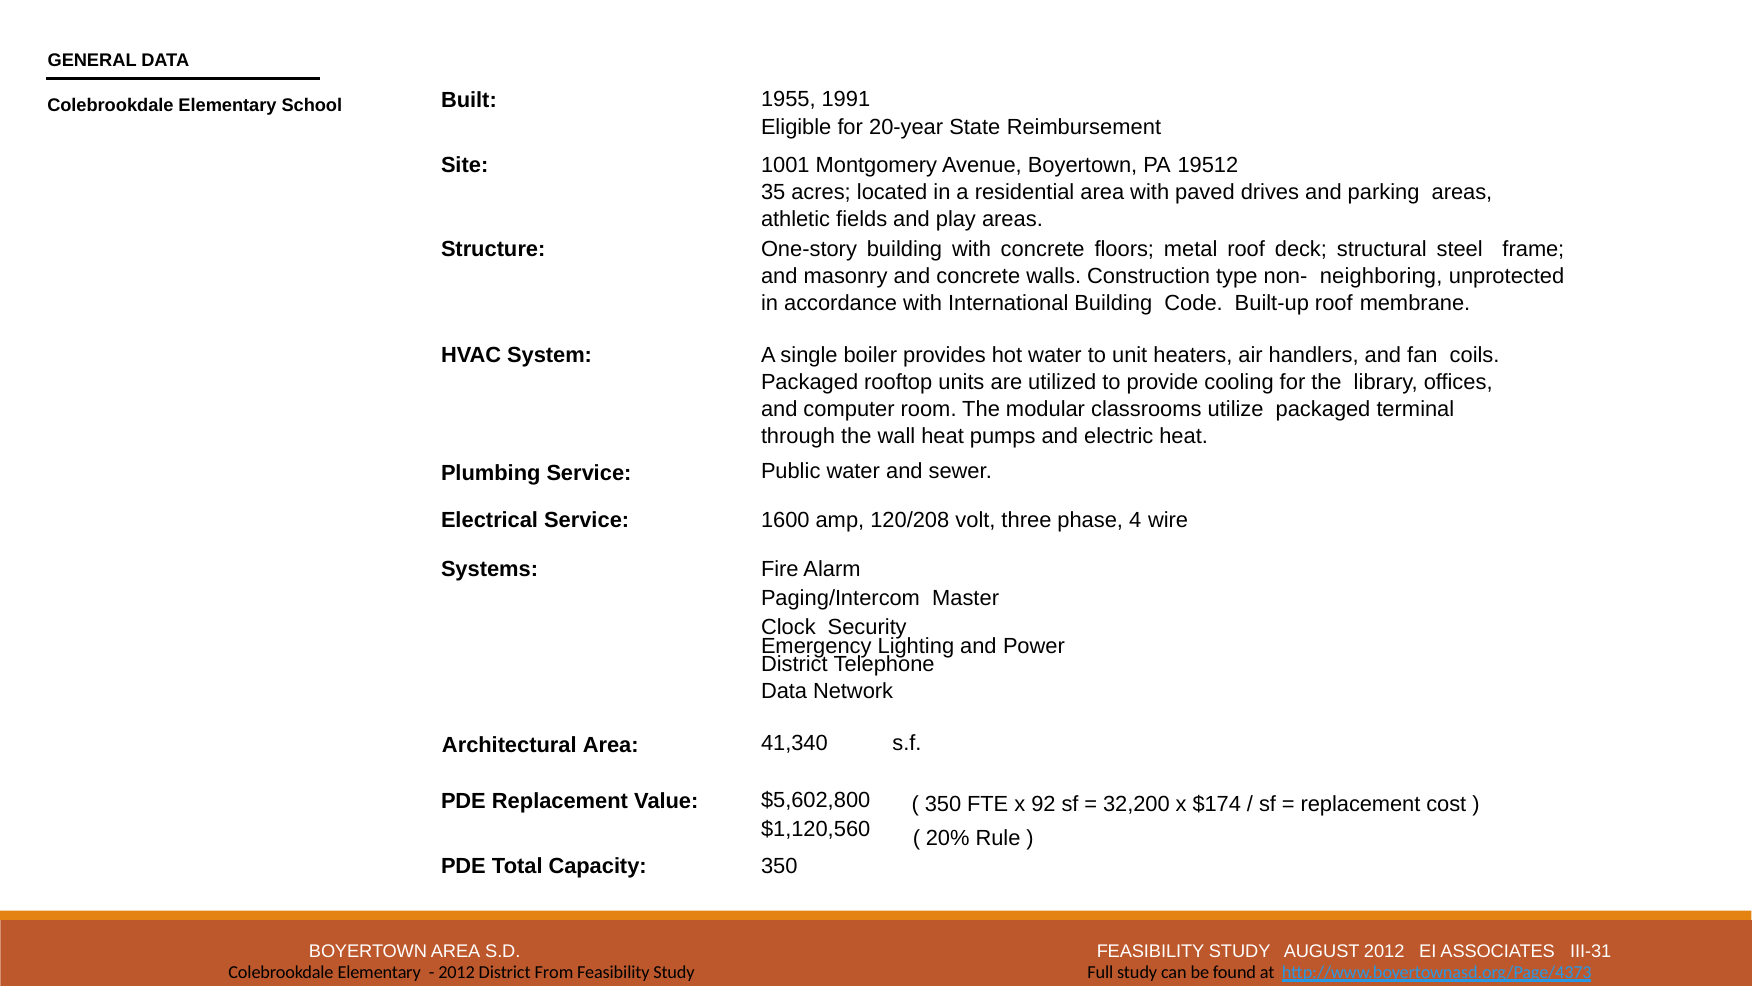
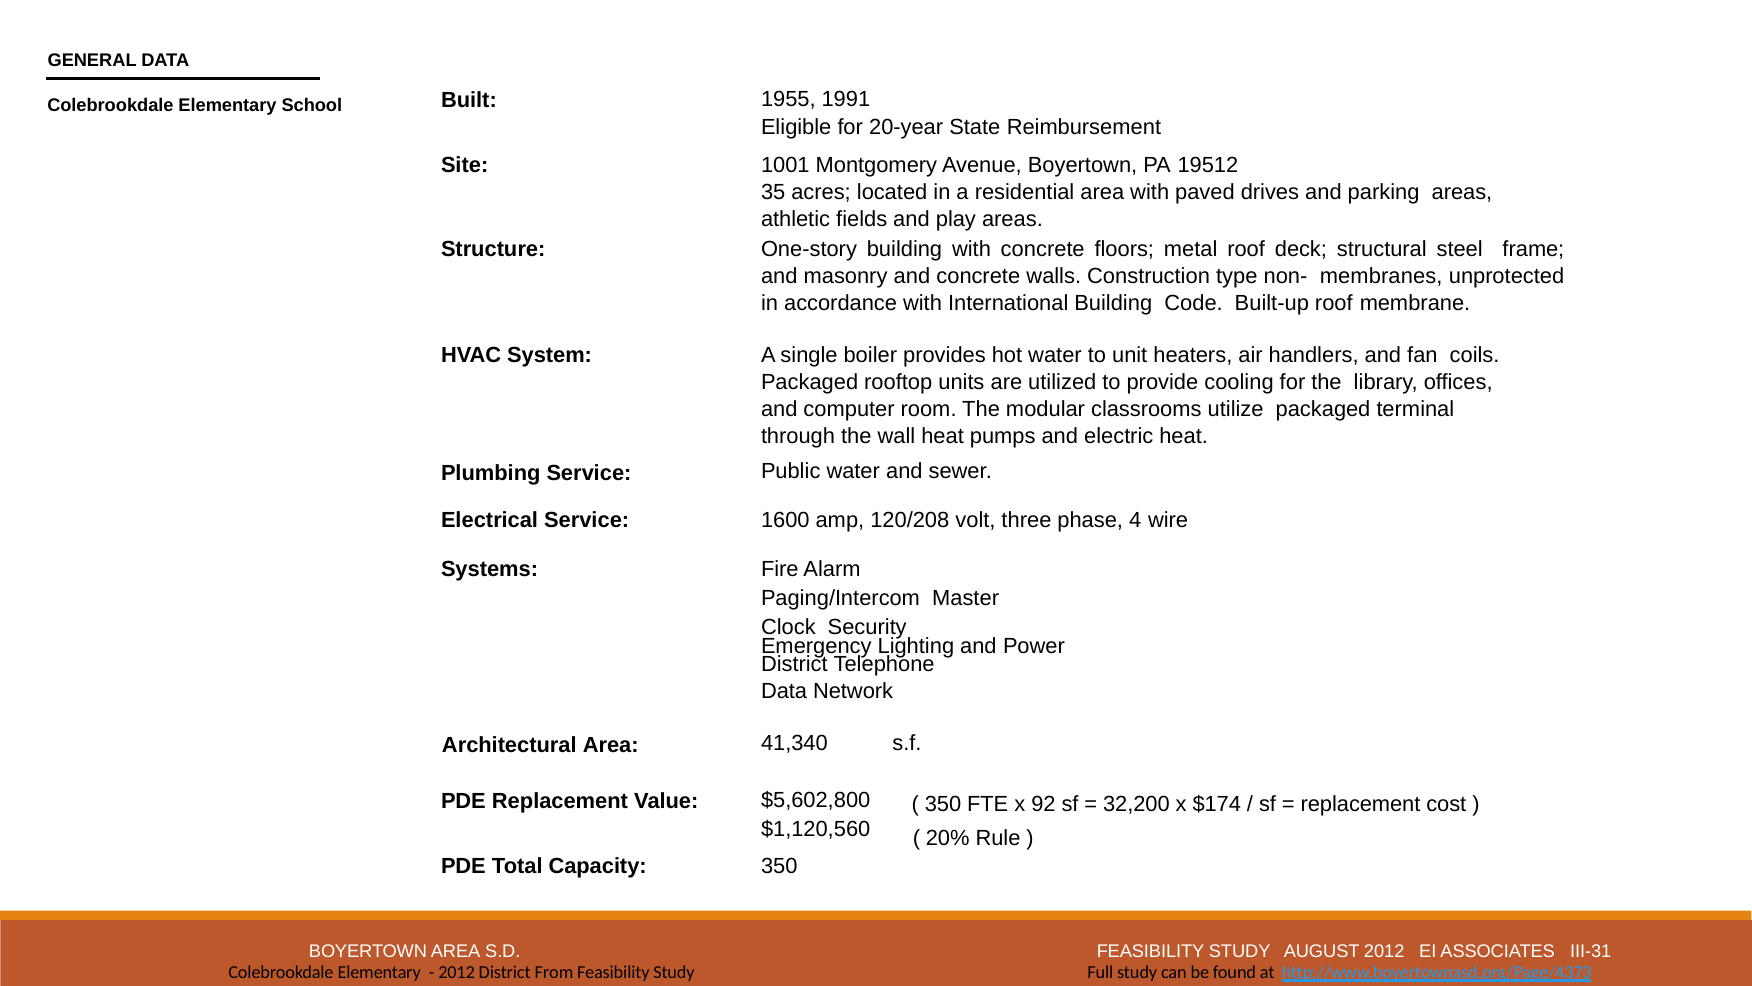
neighboring: neighboring -> membranes (1381, 276)
